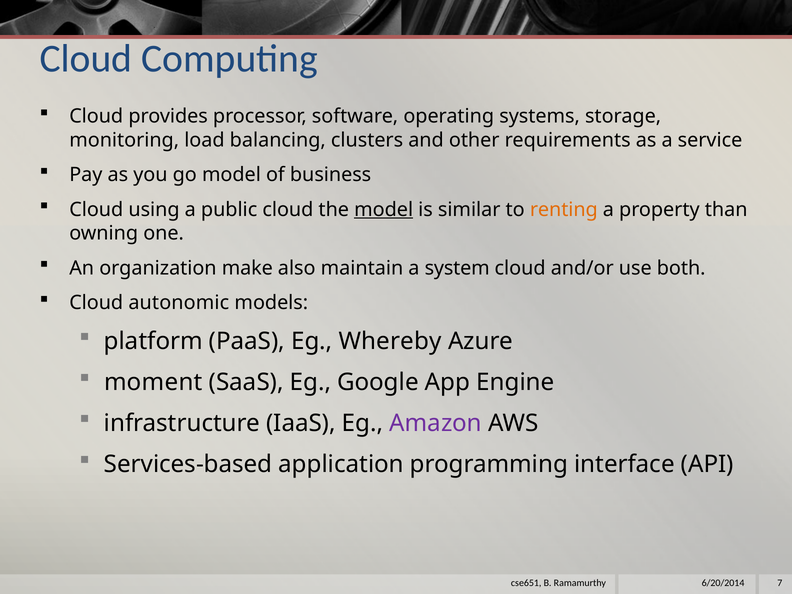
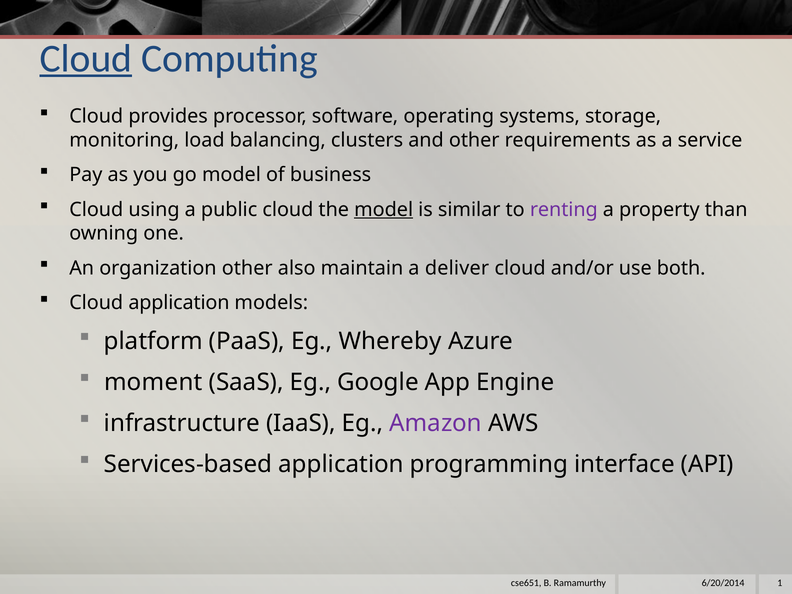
Cloud underline: none -> present (86, 59)
renting colour: orange -> purple (564, 210)
organization make: make -> other (247, 268)
system: system -> deliver (457, 268)
Cloud autonomic: autonomic -> application (179, 303)
7: 7 -> 1 (780, 583)
